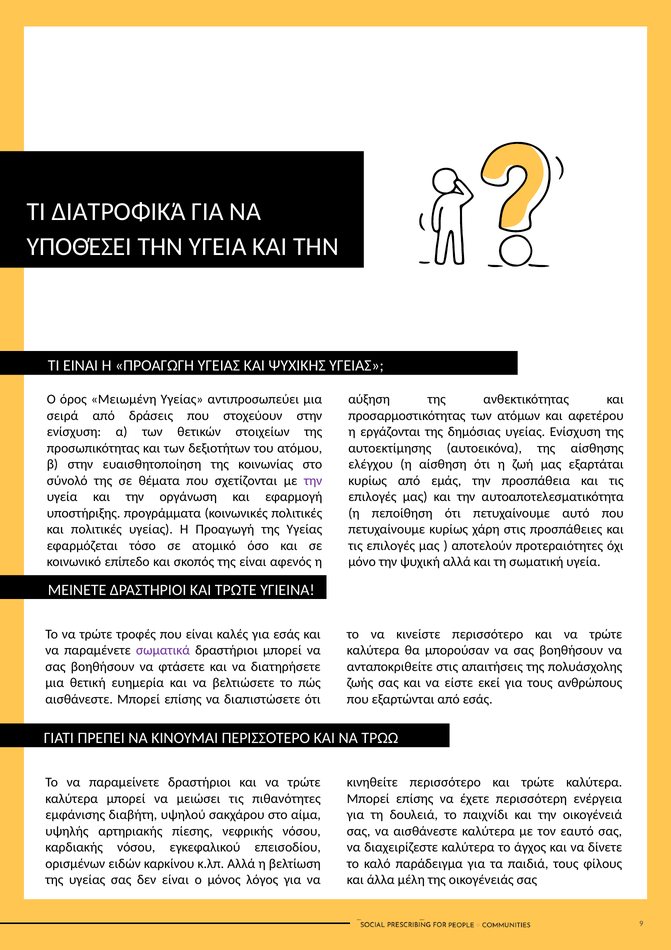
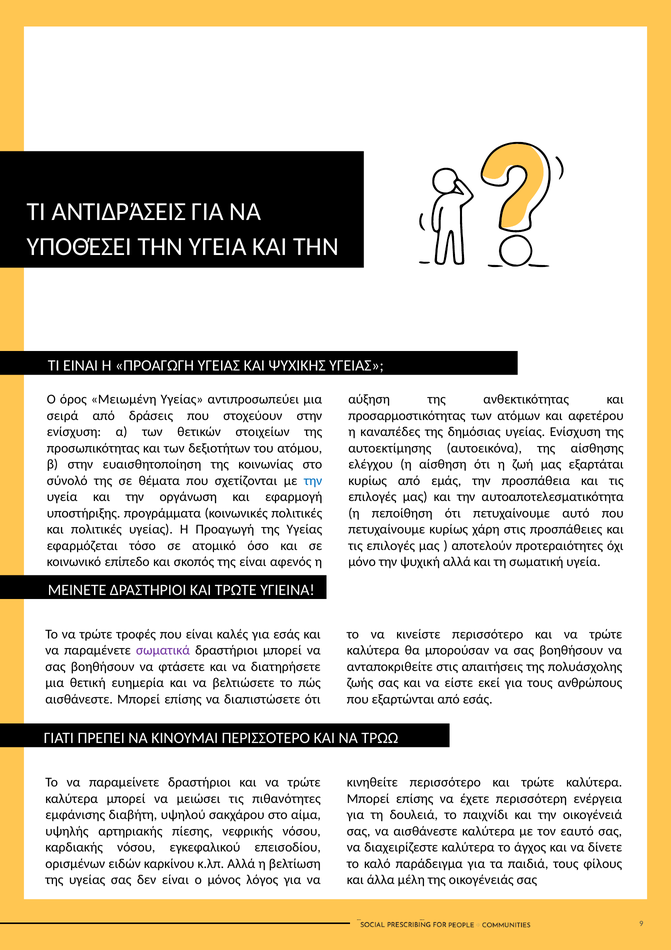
ΔΙΑΤΡΟΦΙΚΆ: ΔΙΑΤΡΟΦΙΚΆ -> ΑΝΤΙΔΡΆΣΕΙΣ (119, 211)
εργάζονται: εργάζονται -> καναπέδες (390, 431)
την colour: purple -> blue (313, 480)
